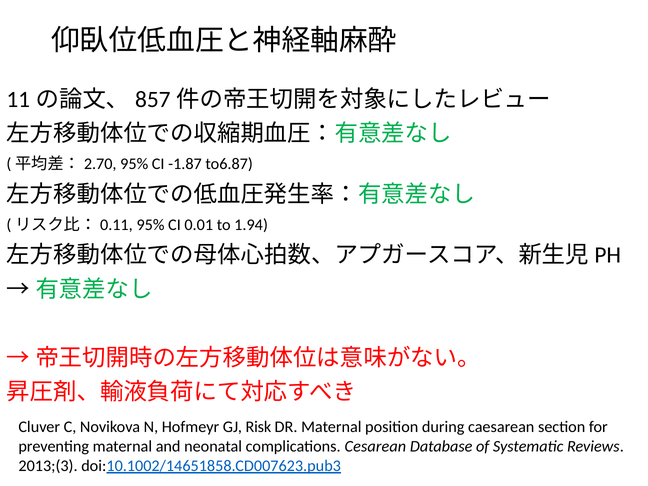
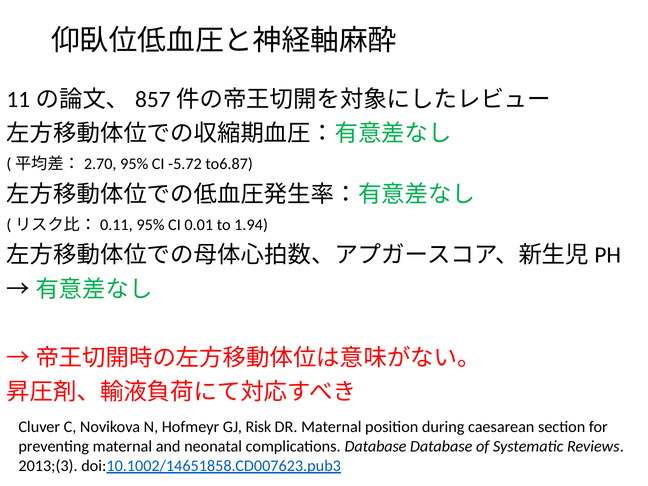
-1.87: -1.87 -> -5.72 (185, 164)
complications Cesarean: Cesarean -> Database (376, 446)
